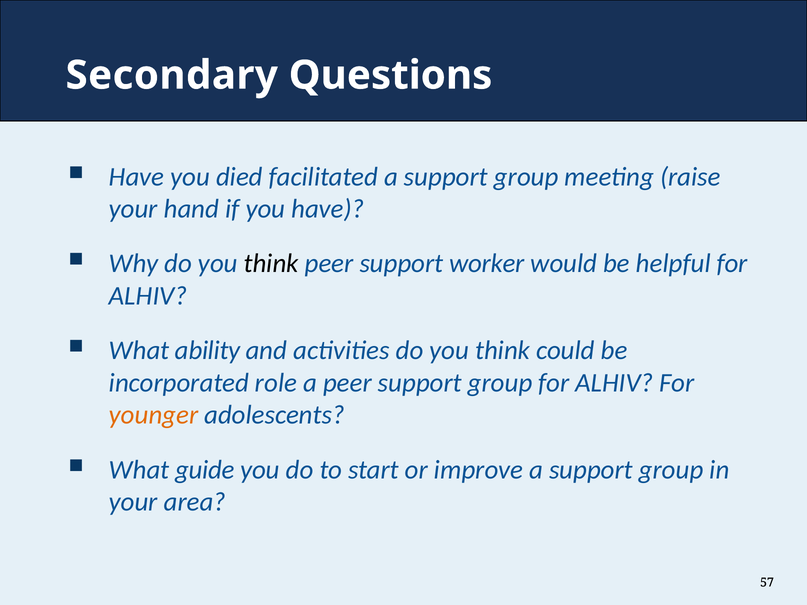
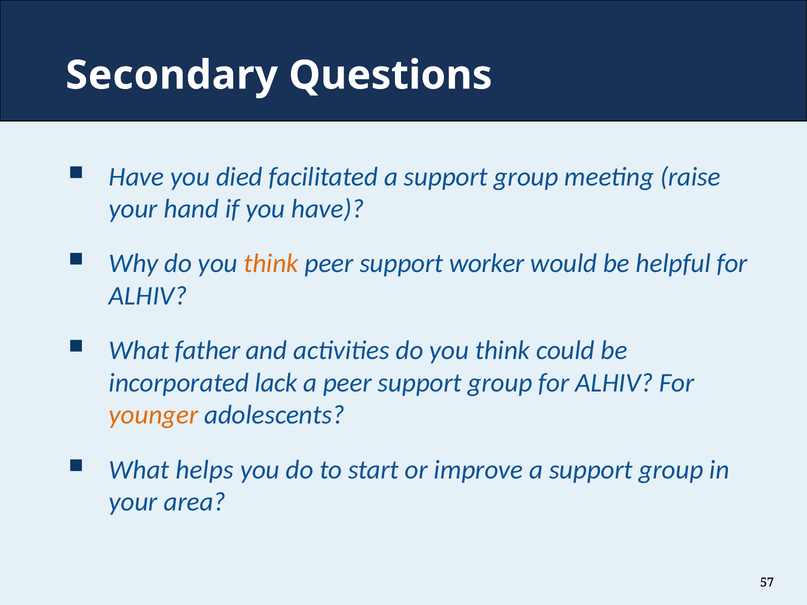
think colour: black -> orange (271, 264)
ability: ability -> father (208, 351)
role: role -> lack (276, 383)
guide: guide -> helps (205, 470)
